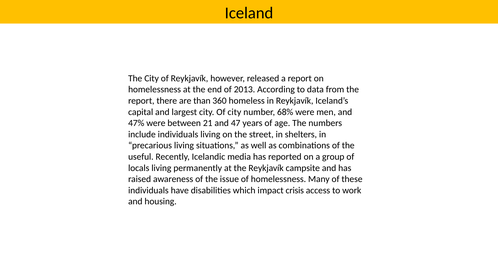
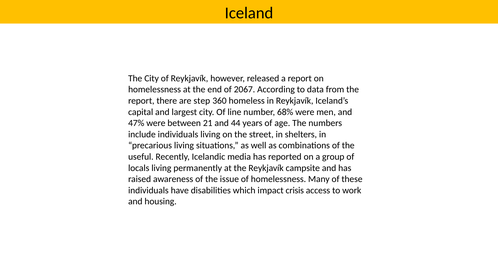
2013: 2013 -> 2067 (244, 90)
than: than -> step (202, 101)
Of city: city -> line (234, 112)
47: 47 -> 44 (236, 123)
